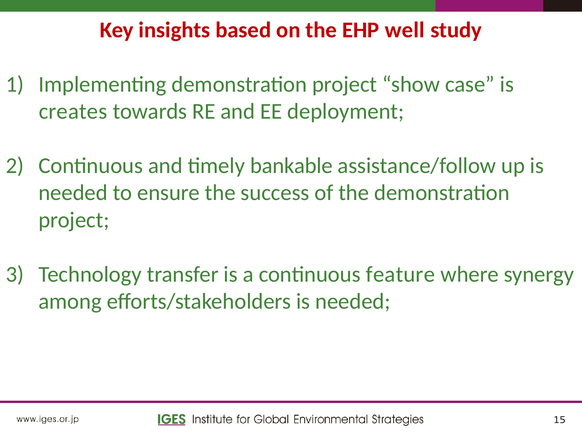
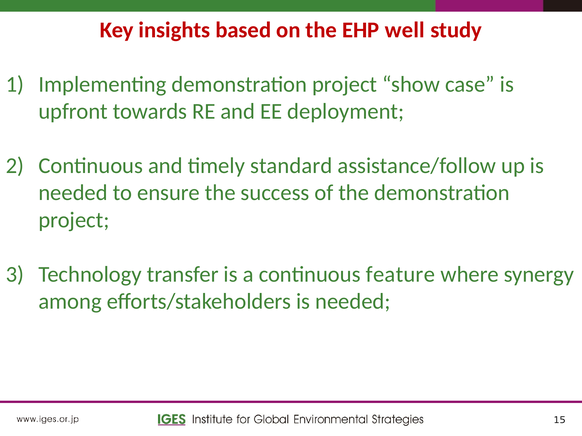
creates: creates -> upfront (73, 112)
bankable: bankable -> standard (291, 166)
